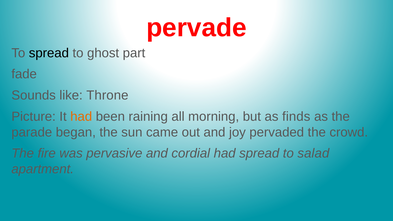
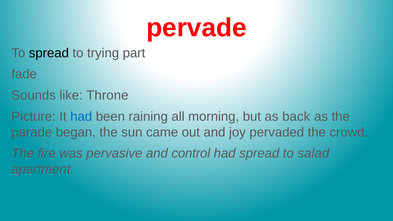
ghost: ghost -> trying (103, 53)
had colour: orange -> blue (81, 116)
finds: finds -> back (296, 116)
cordial: cordial -> control (191, 153)
